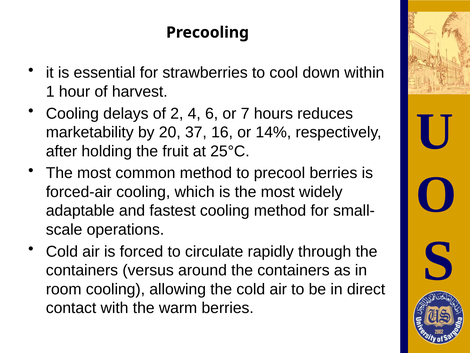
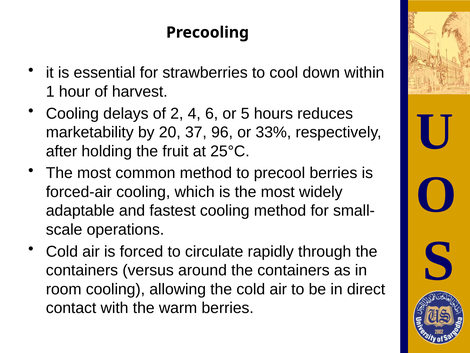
7: 7 -> 5 (245, 113)
16: 16 -> 96 (222, 132)
14%: 14% -> 33% (273, 132)
